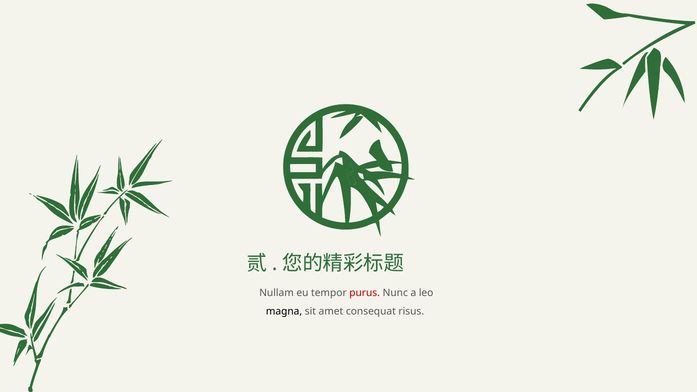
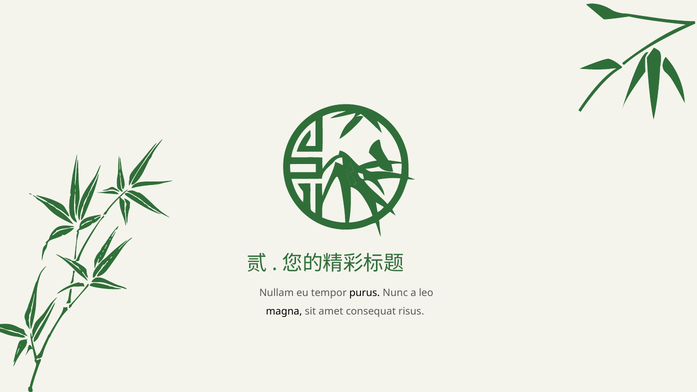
purus colour: red -> black (365, 293)
